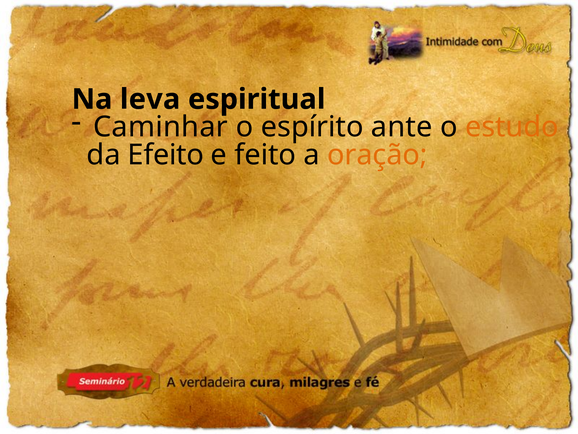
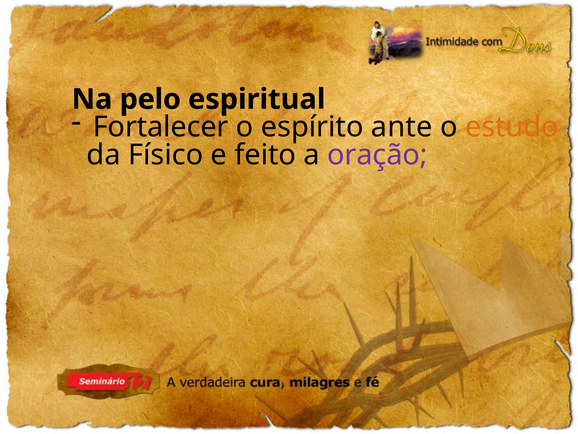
leva: leva -> pelo (150, 99)
Caminhar: Caminhar -> Fortalecer (161, 127)
Efeito: Efeito -> Físico (166, 155)
oração colour: orange -> purple (377, 155)
